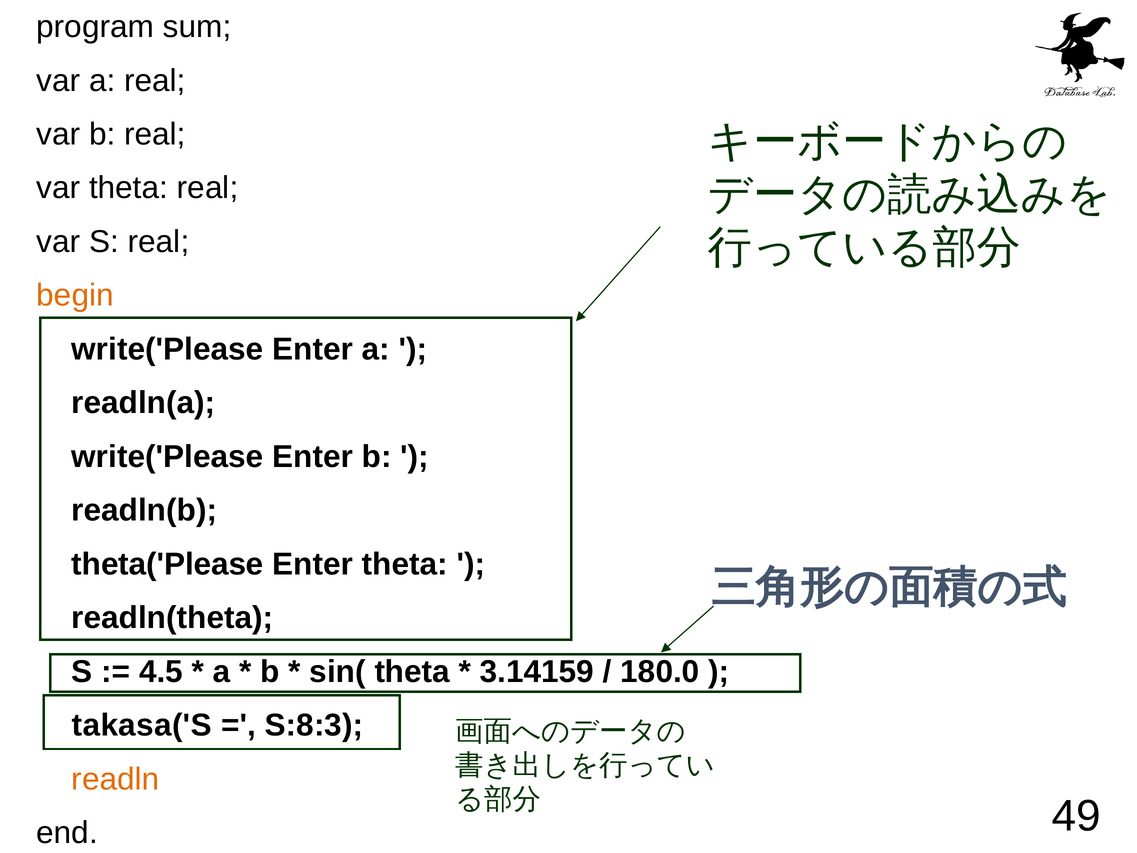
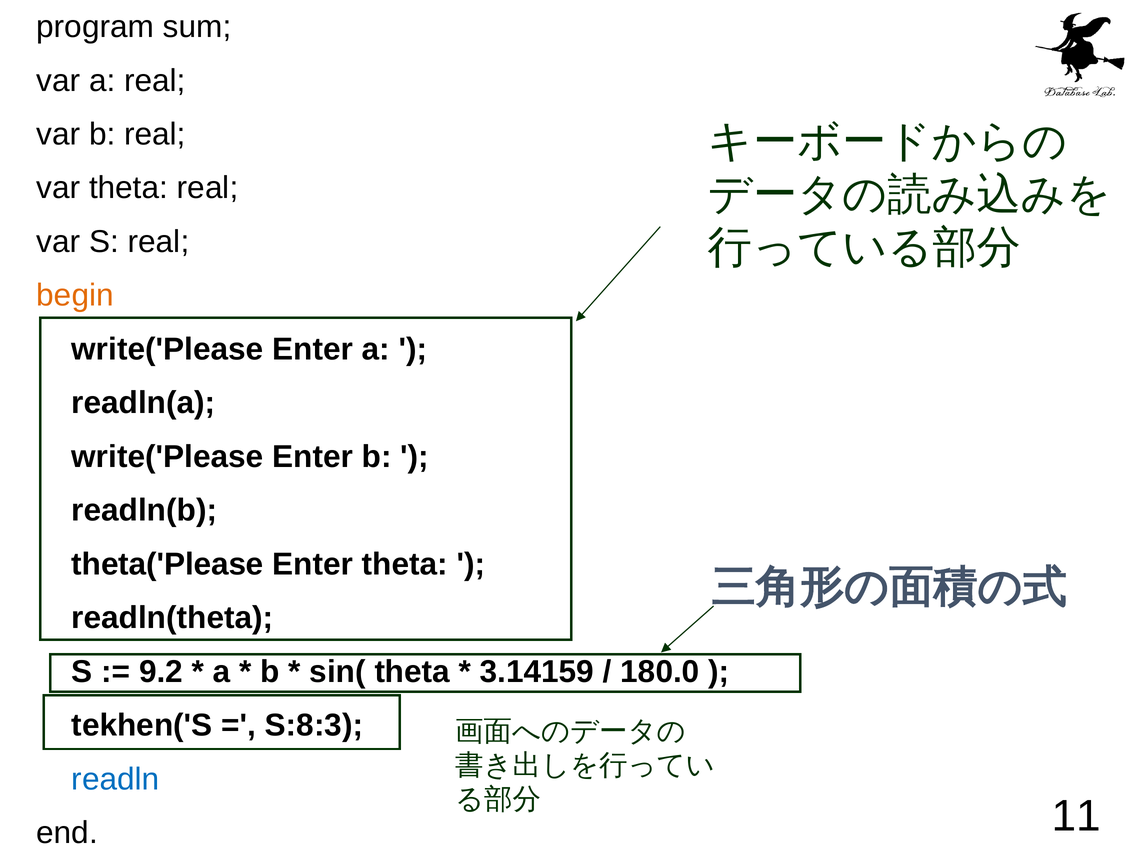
4.5: 4.5 -> 9.2 (161, 671)
takasa('S: takasa('S -> tekhen('S (142, 725)
readln colour: orange -> blue (115, 779)
49: 49 -> 11 (1076, 816)
